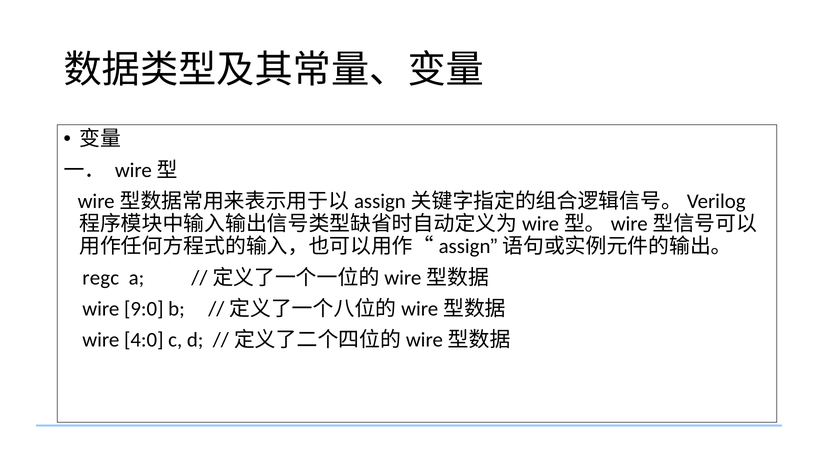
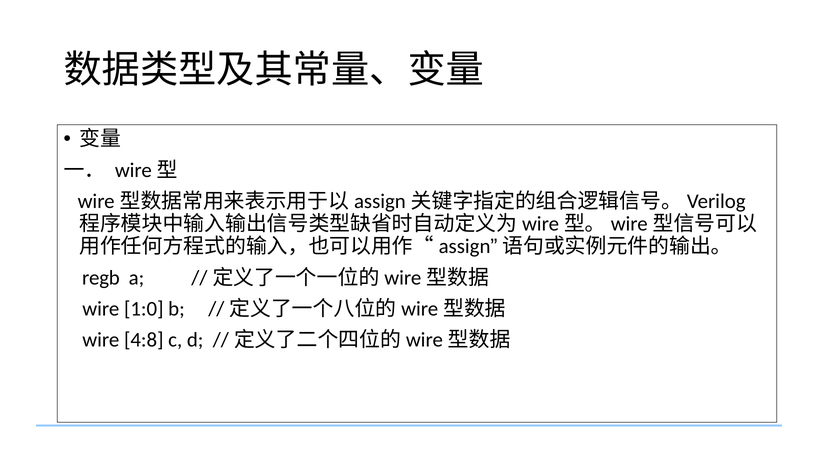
regc: regc -> regb (101, 278)
9:0: 9:0 -> 1:0 (144, 309)
4:0: 4:0 -> 4:8 (144, 340)
